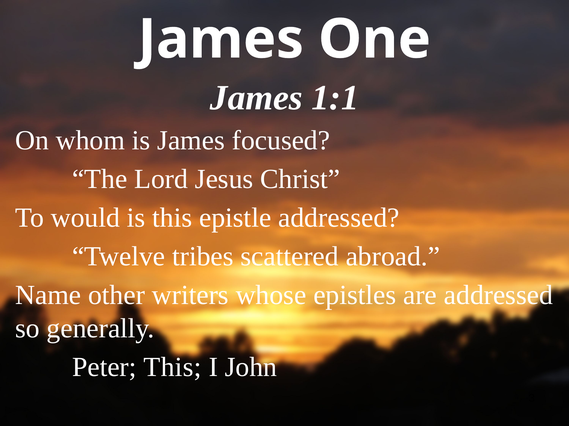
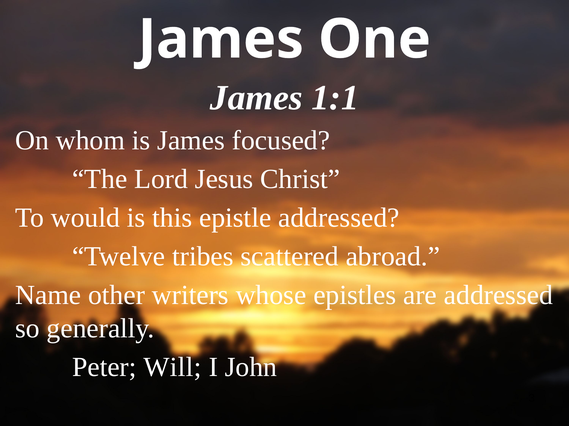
Peter This: This -> Will (173, 368)
